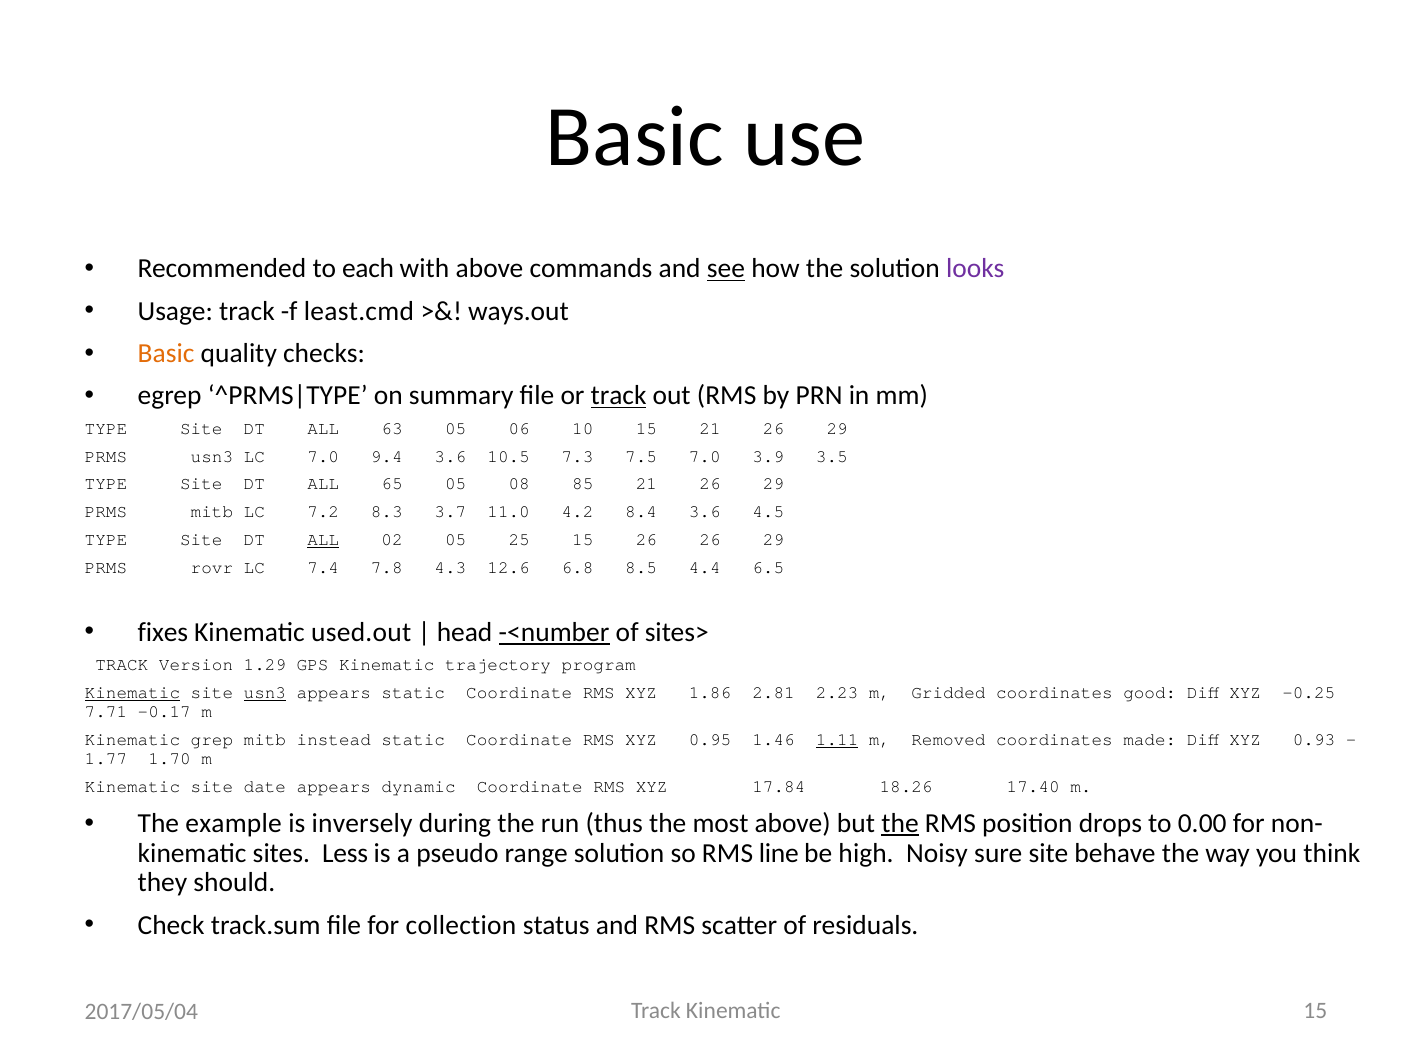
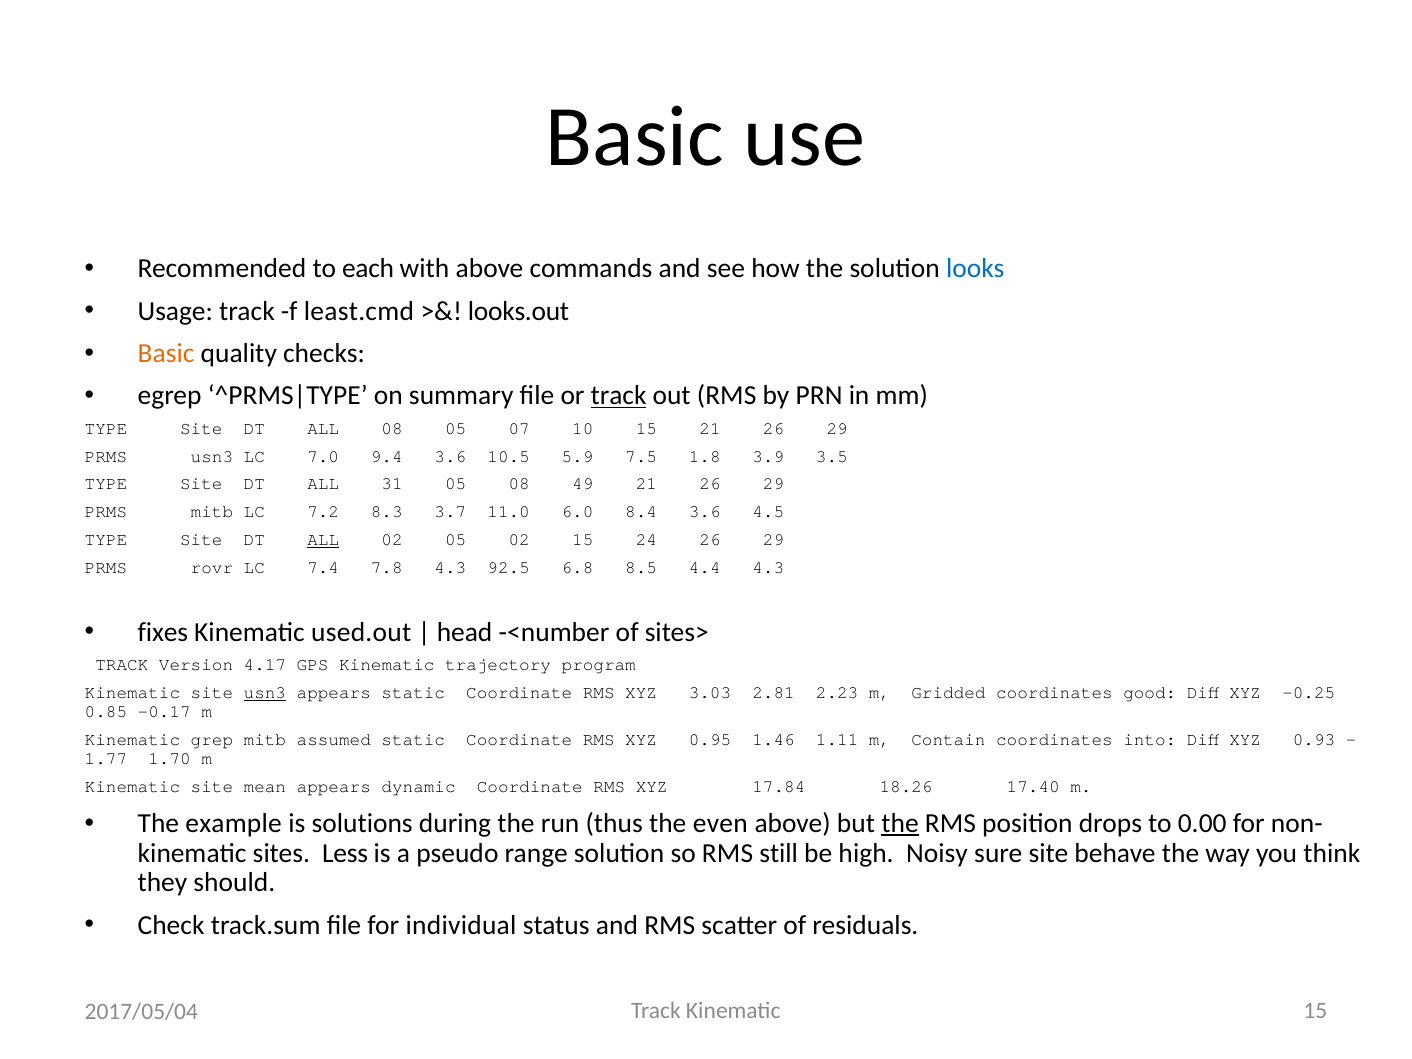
see underline: present -> none (726, 269)
looks colour: purple -> blue (975, 269)
ways.out: ways.out -> looks.out (519, 311)
ALL 63: 63 -> 08 (392, 429)
06: 06 -> 07 (519, 429)
7.3: 7.3 -> 5.9 (578, 456)
7.5 7.0: 7.0 -> 1.8 (705, 456)
65: 65 -> 31 (392, 484)
85: 85 -> 49 (583, 484)
4.2: 4.2 -> 6.0 (578, 512)
05 25: 25 -> 02 (519, 540)
15 26: 26 -> 24 (646, 540)
12.6: 12.6 -> 92.5 (509, 567)
4.4 6.5: 6.5 -> 4.3 (768, 567)
-<number underline: present -> none (554, 632)
1.29: 1.29 -> 4.17 (265, 665)
Kinematic underline: present -> none (132, 693)
1.86: 1.86 -> 3.03 (710, 693)
7.71: 7.71 -> 0.85 (106, 712)
instead: instead -> assumed (334, 740)
1.11 underline: present -> none (837, 740)
Removed: Removed -> Contain (948, 740)
made: made -> into (1150, 740)
date: date -> mean (265, 786)
inversely: inversely -> solutions (362, 823)
most: most -> even (720, 823)
line: line -> still (779, 853)
collection: collection -> individual (461, 925)
